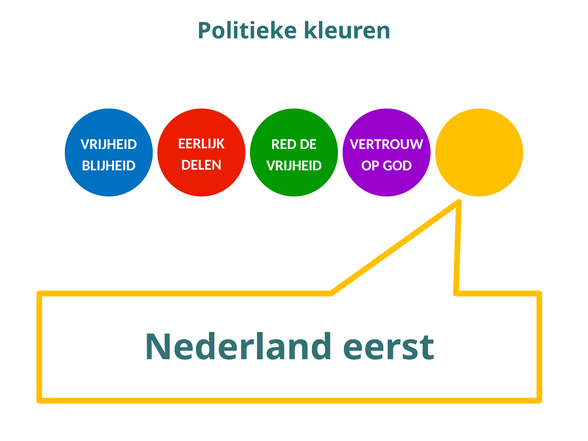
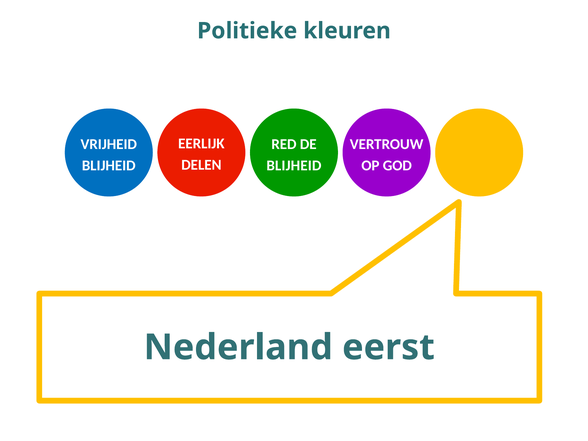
VRIJHEID: VRIJHEID -> BLIJHEID (294, 166)
